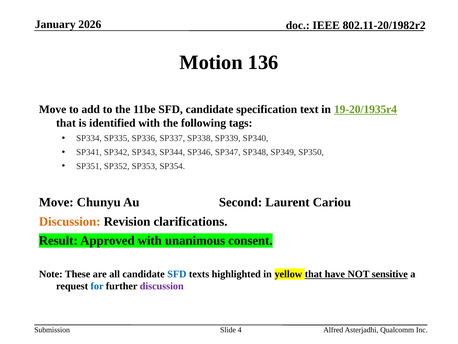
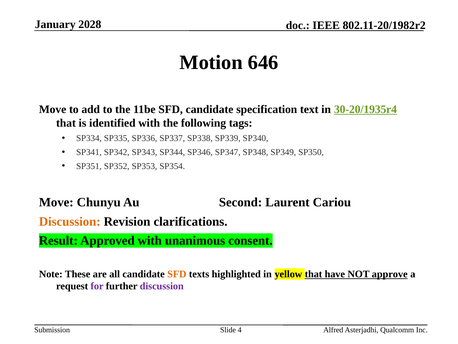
2026: 2026 -> 2028 (90, 24)
136: 136 -> 646 (263, 62)
19-20/1935r4: 19-20/1935r4 -> 30-20/1935r4 (366, 109)
SFD colour: blue -> orange (177, 274)
sensitive: sensitive -> approve (390, 274)
for colour: blue -> purple (97, 286)
